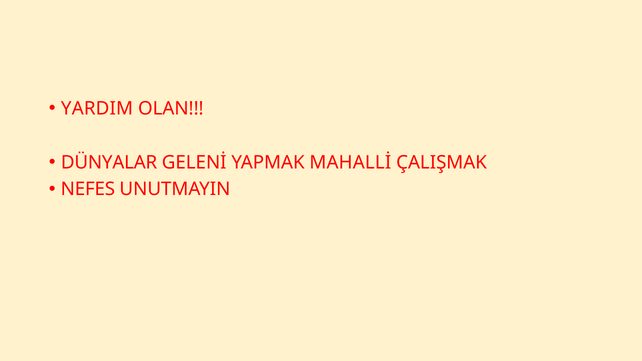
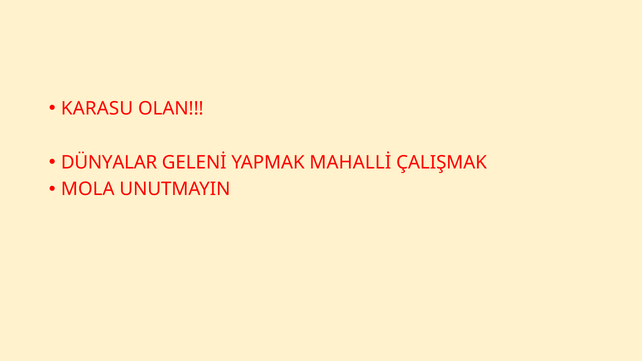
YARDIM: YARDIM -> KARASU (97, 109)
NEFES: NEFES -> MOLA (88, 189)
